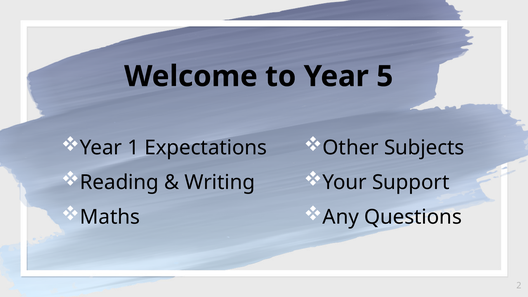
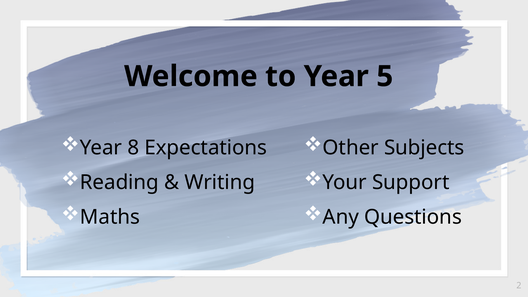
1: 1 -> 8 (133, 148)
